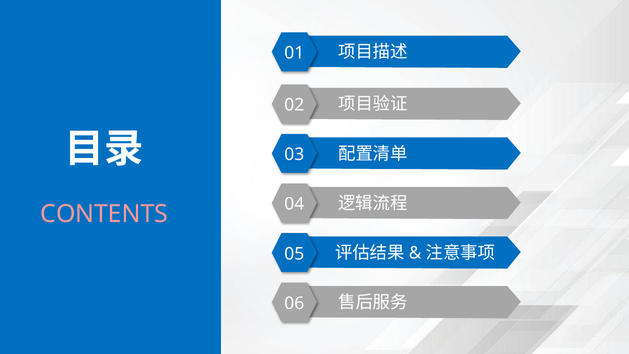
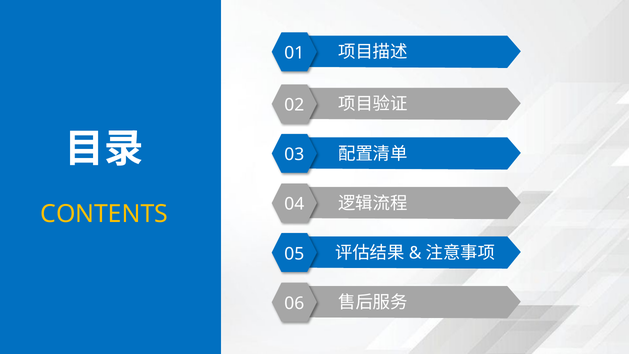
CONTENTS colour: pink -> yellow (104, 214)
